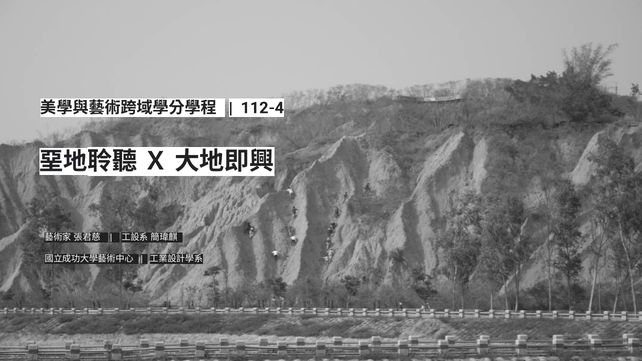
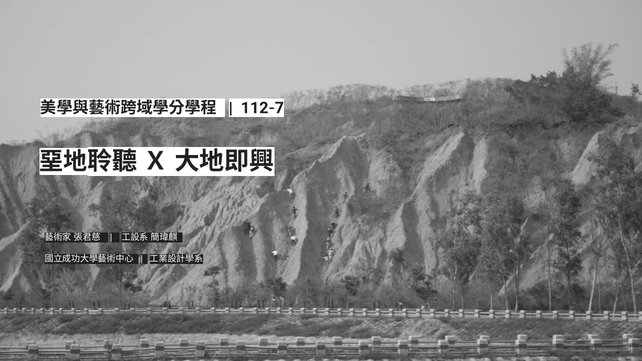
112-4: 112-4 -> 112-7 (262, 108)
